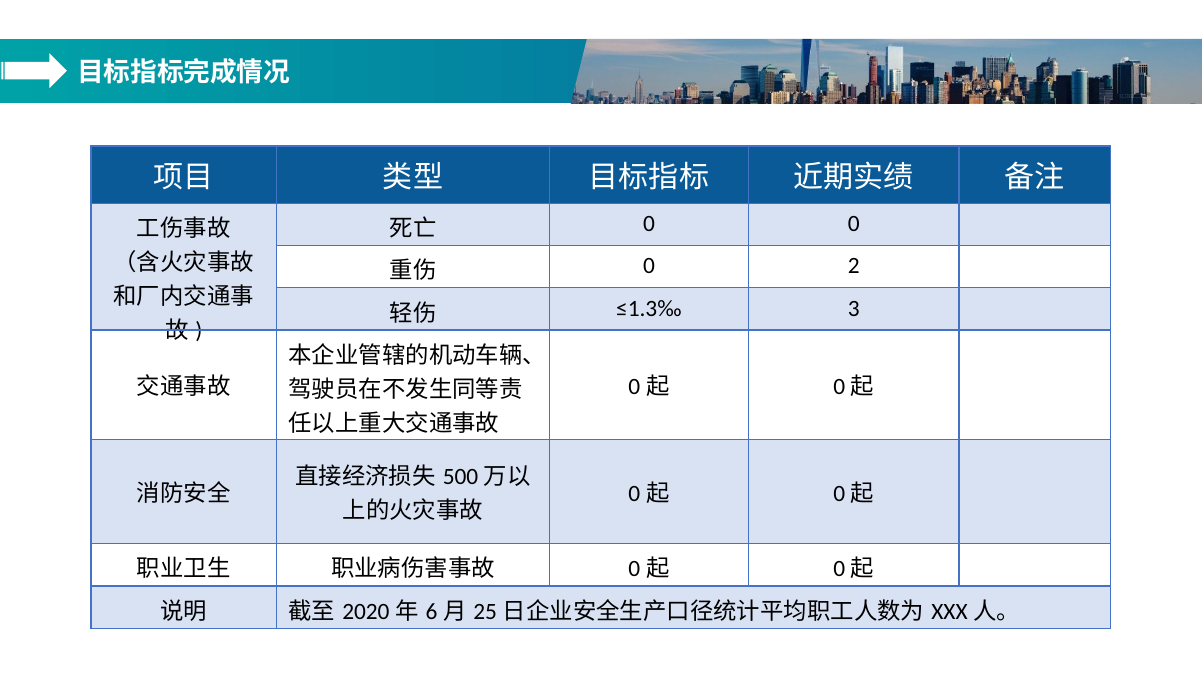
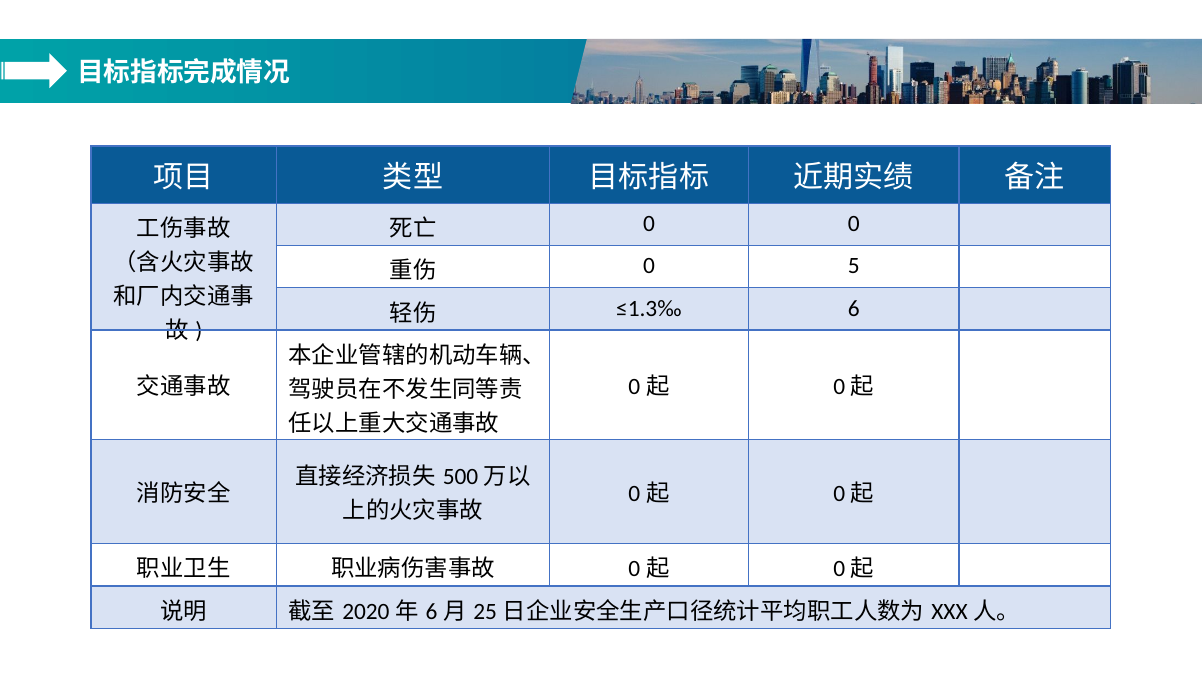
2: 2 -> 5 (854, 266)
3: 3 -> 6 (854, 308)
